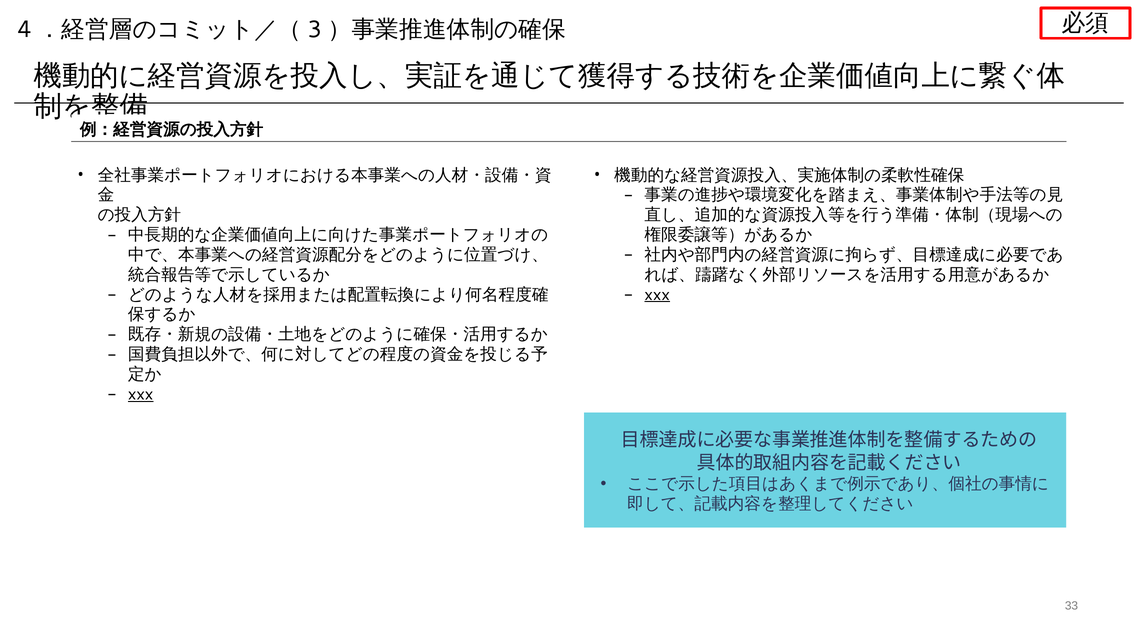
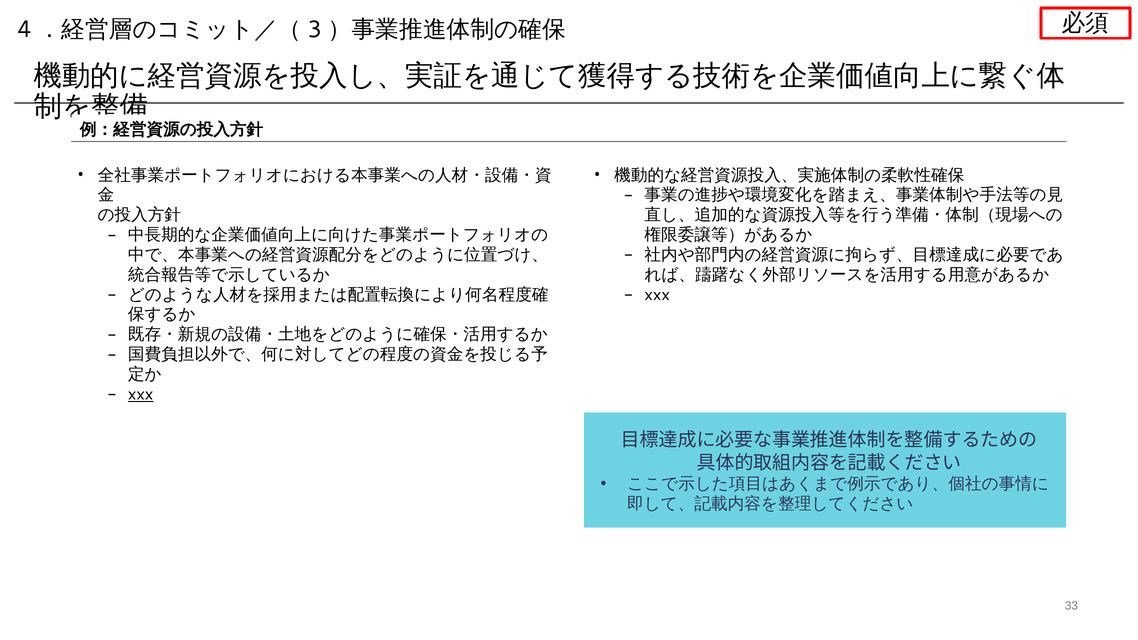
xxx underline: present -> none (657, 295)
